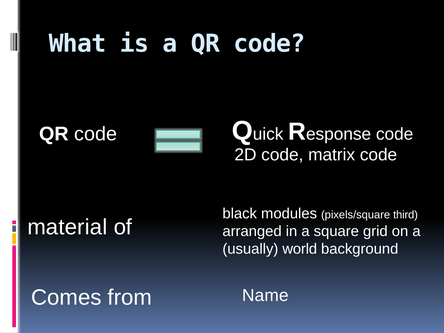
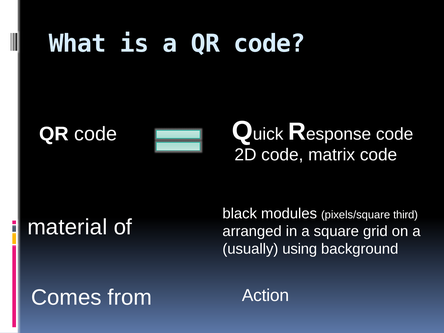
world: world -> using (300, 249)
Name: Name -> Action (265, 296)
